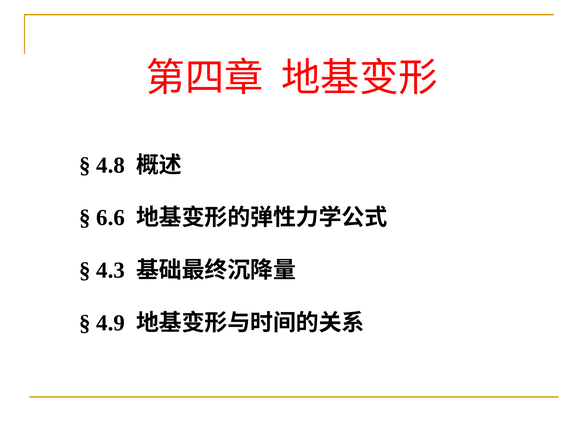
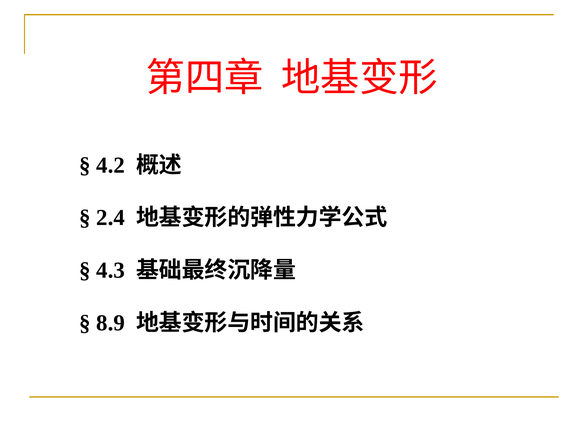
4.8: 4.8 -> 4.2 (111, 165)
6.6: 6.6 -> 2.4 (111, 218)
4.9: 4.9 -> 8.9 (111, 323)
